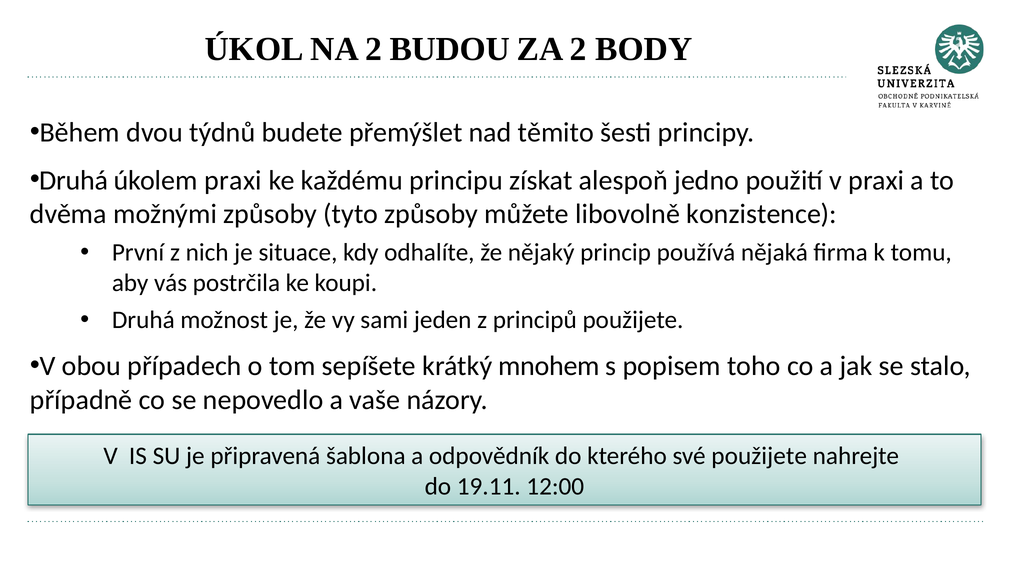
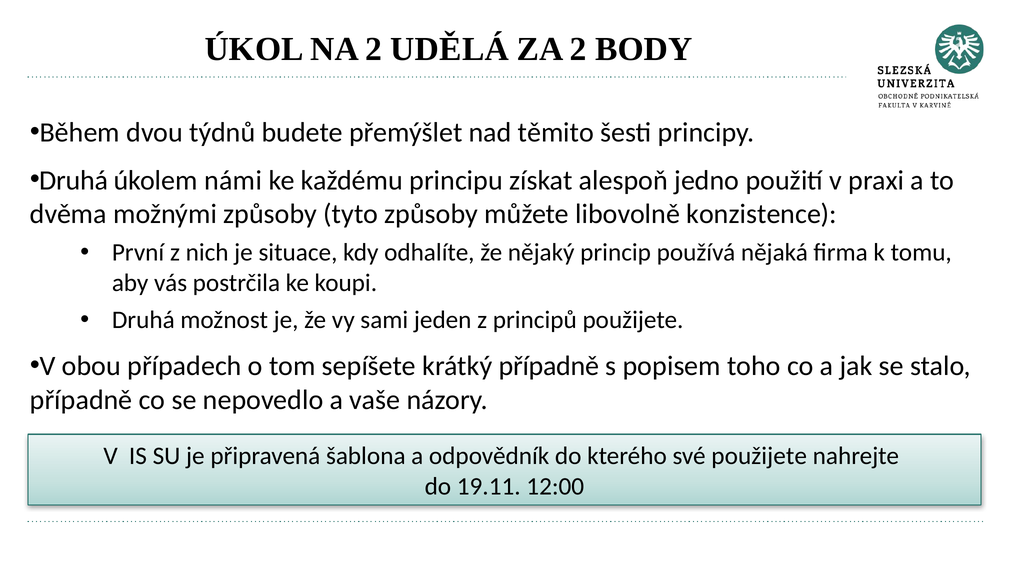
BUDOU: BUDOU -> UDĚLÁ (450, 49)
úkolem praxi: praxi -> námi (233, 180)
krátký mnohem: mnohem -> případně (549, 367)
